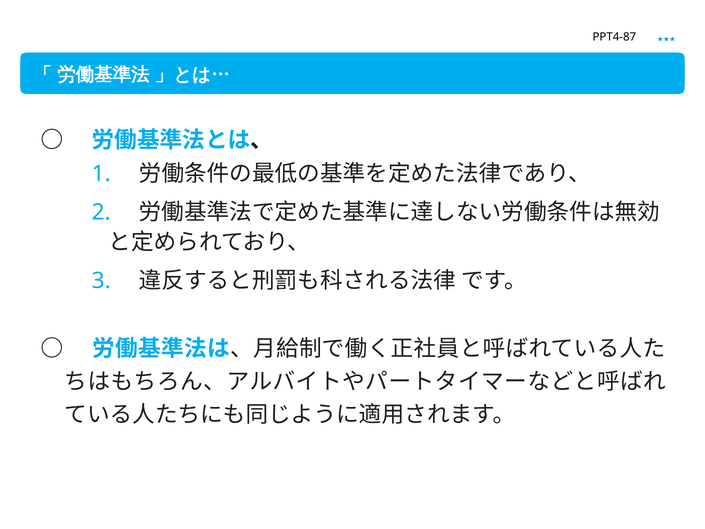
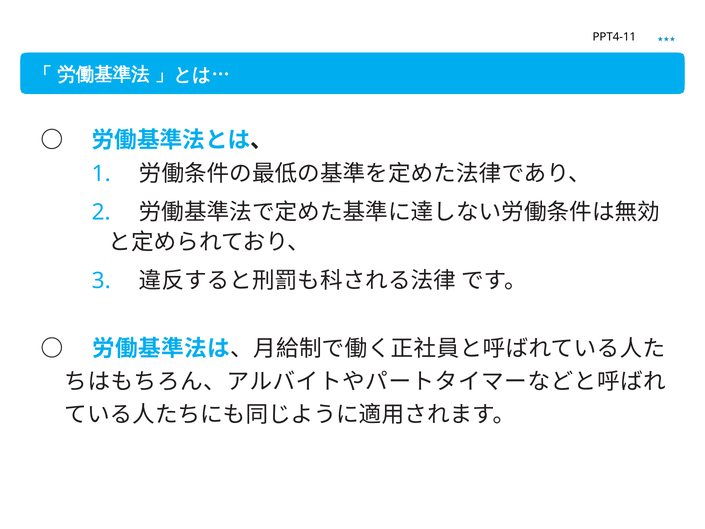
PPT4-87: PPT4-87 -> PPT4-11 (614, 37)
